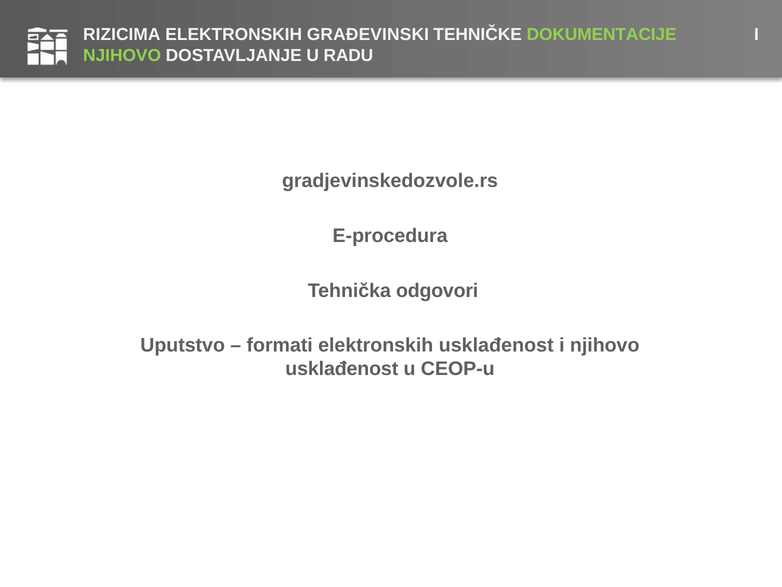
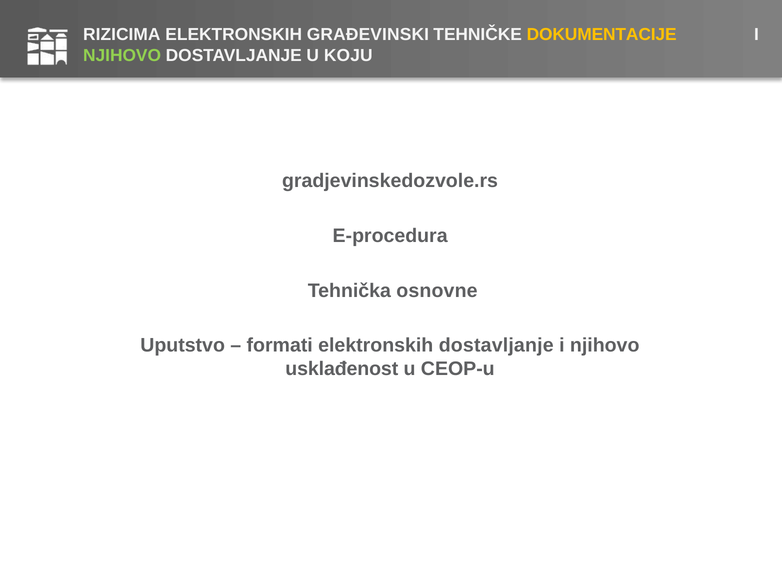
DOKUMENTACIJE colour: light green -> yellow (602, 35)
RADU: RADU -> KOJU (348, 55)
odgovori: odgovori -> osnovne (437, 290)
elektronskih usklađenost: usklađenost -> dostavljanje (496, 345)
